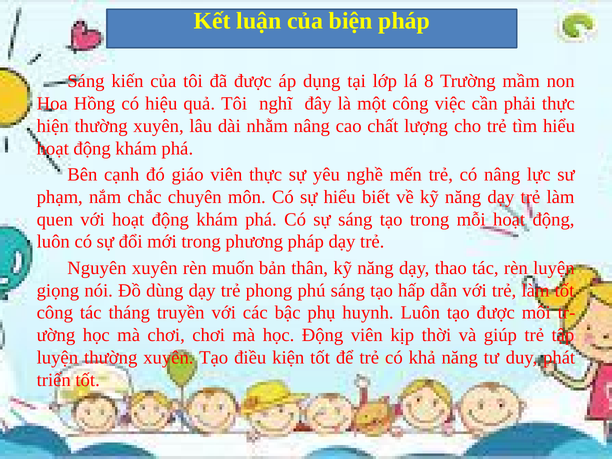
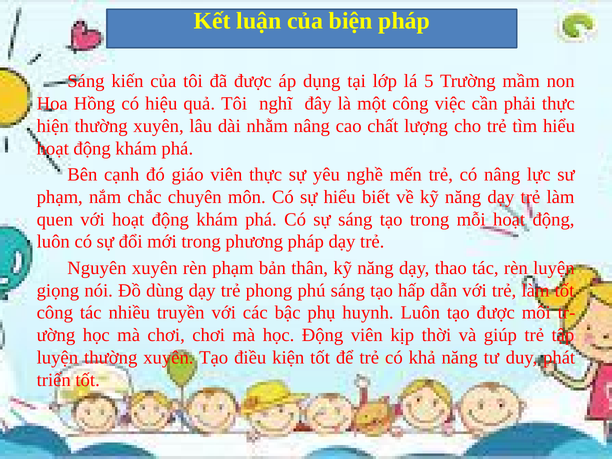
8: 8 -> 5 (429, 81)
rèn muốn: muốn -> phạm (233, 268)
tháng: tháng -> nhiều (129, 313)
